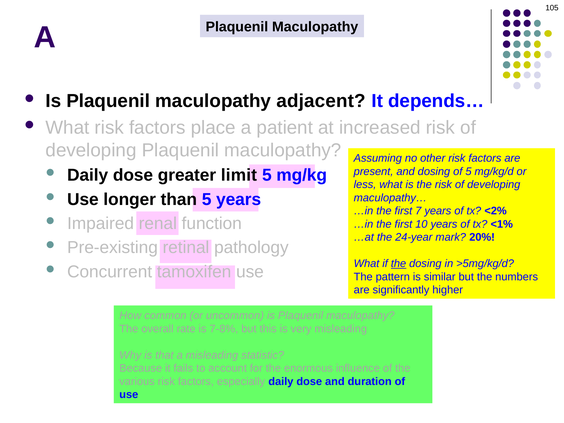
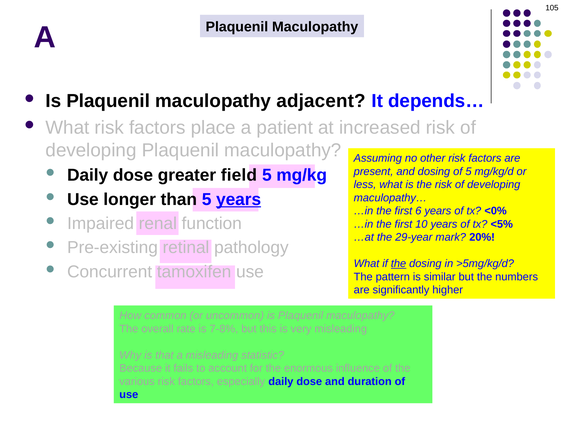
limit: limit -> field (239, 175)
years underline: none -> present (239, 199)
7: 7 -> 6 (418, 211)
<2%: <2% -> <0% (496, 211)
<1%: <1% -> <5% (502, 224)
24-year: 24-year -> 29-year (414, 237)
